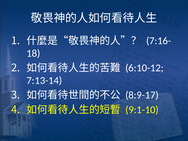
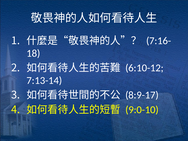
9:1-10: 9:1-10 -> 9:0-10 (142, 110)
